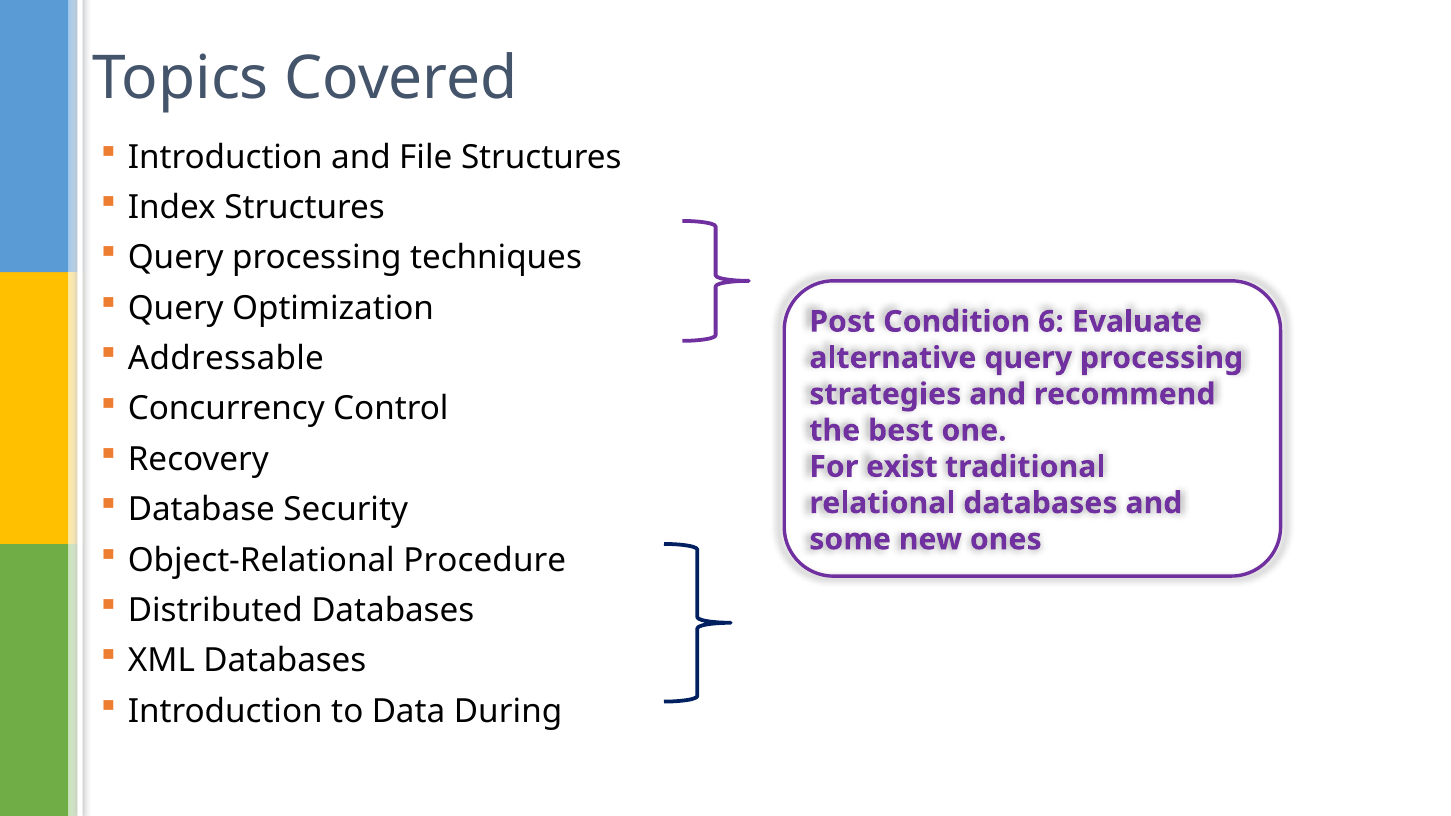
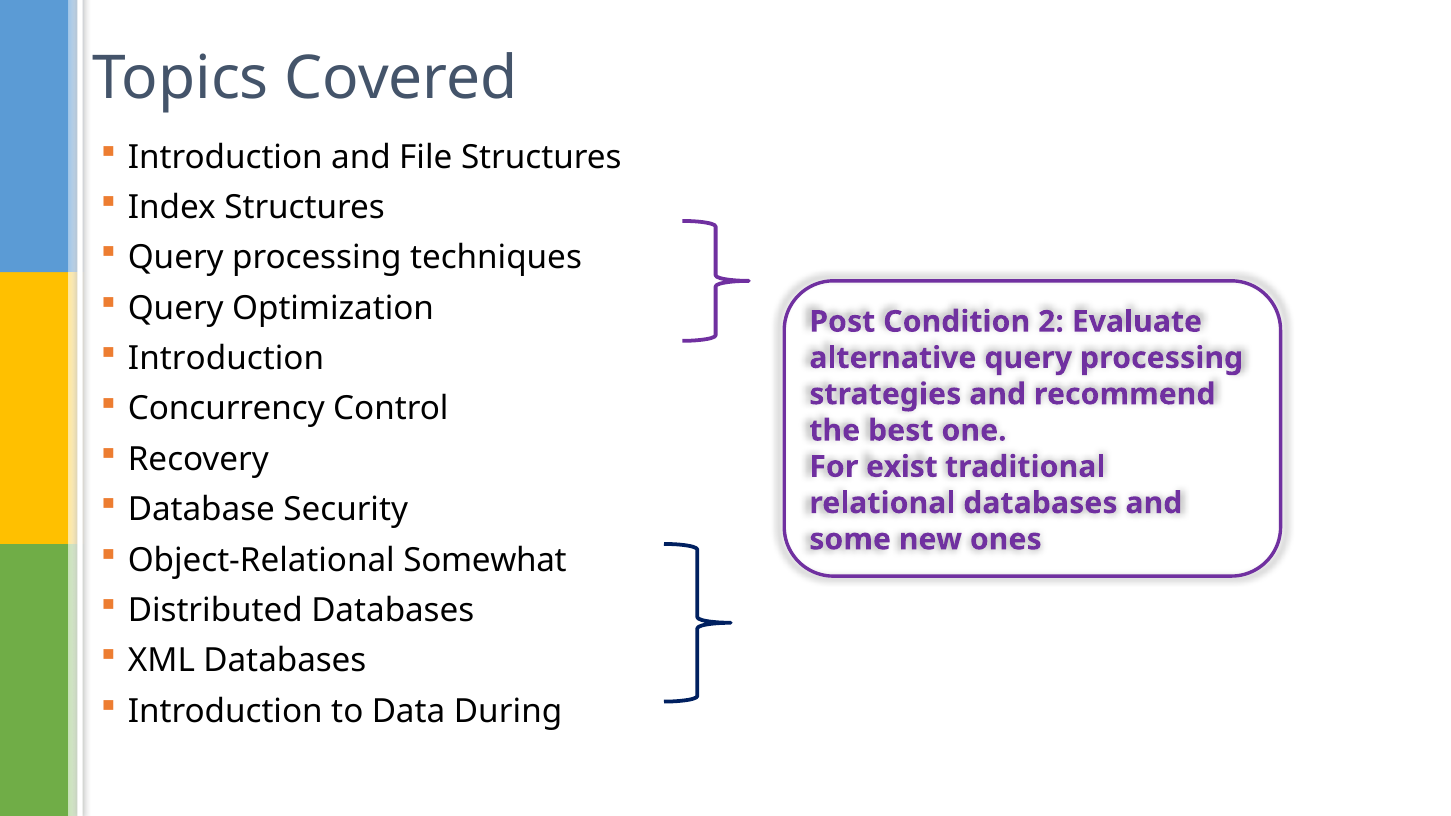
6: 6 -> 2 (1051, 322)
Addressable: Addressable -> Introduction (226, 359)
Procedure: Procedure -> Somewhat (485, 560)
